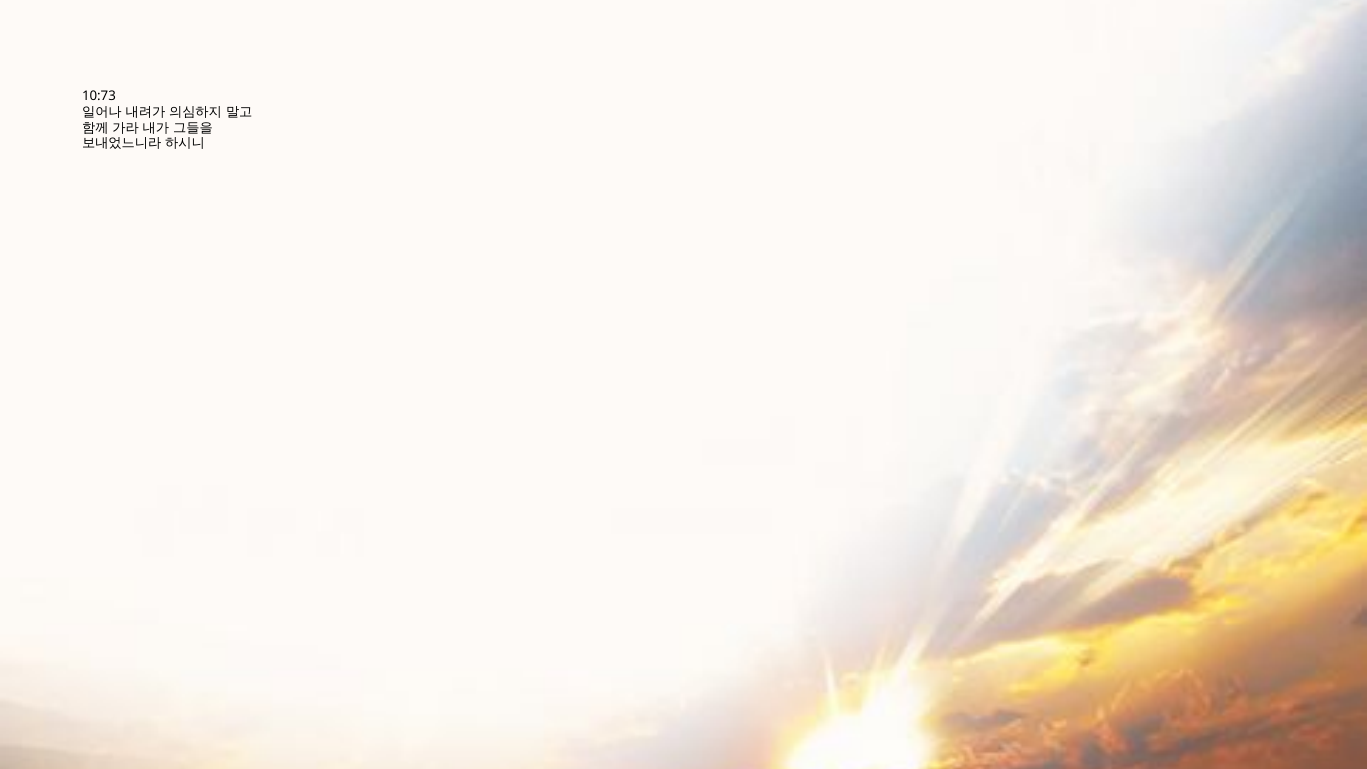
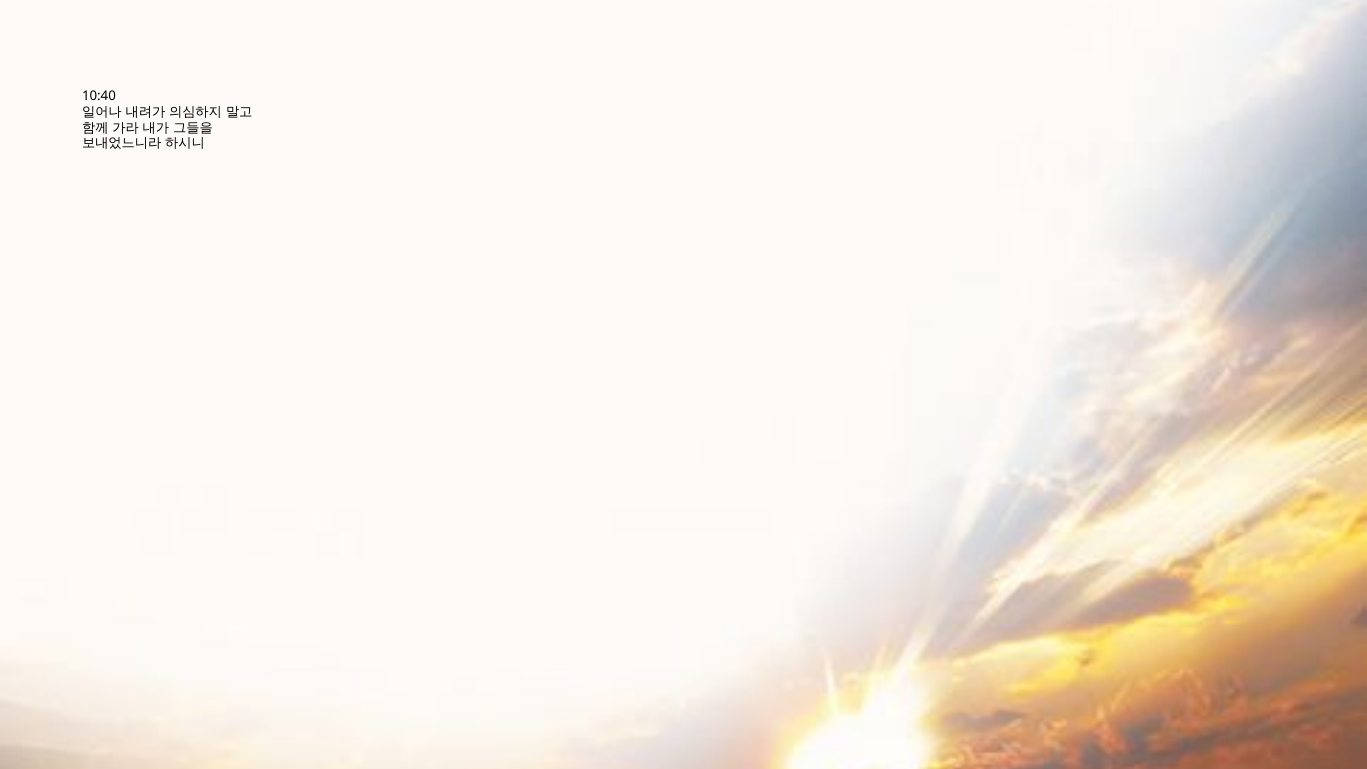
10:73: 10:73 -> 10:40 (99, 96)
